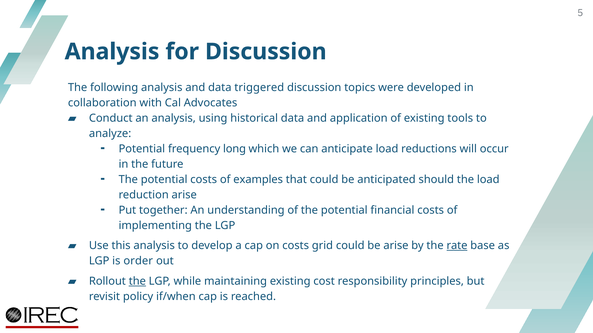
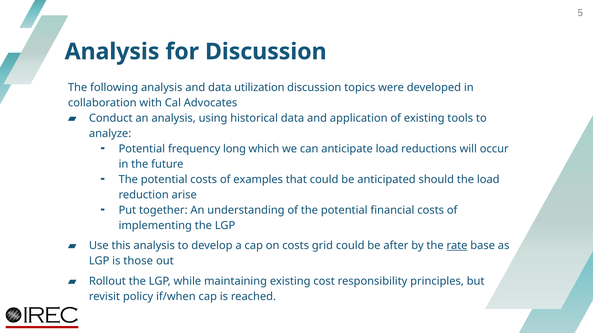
triggered: triggered -> utilization (259, 88)
be arise: arise -> after (396, 246)
order: order -> those (138, 261)
the underline: present -> none (137, 282)
